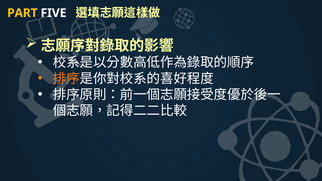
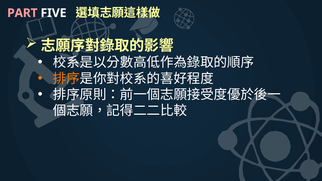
PART colour: yellow -> pink (22, 13)
